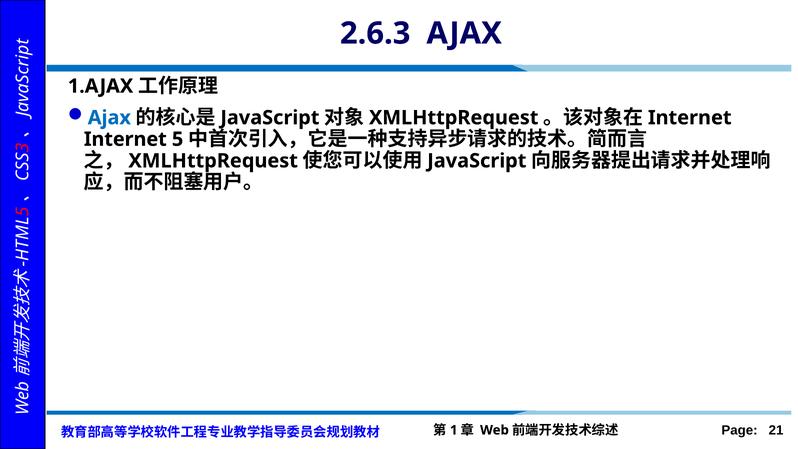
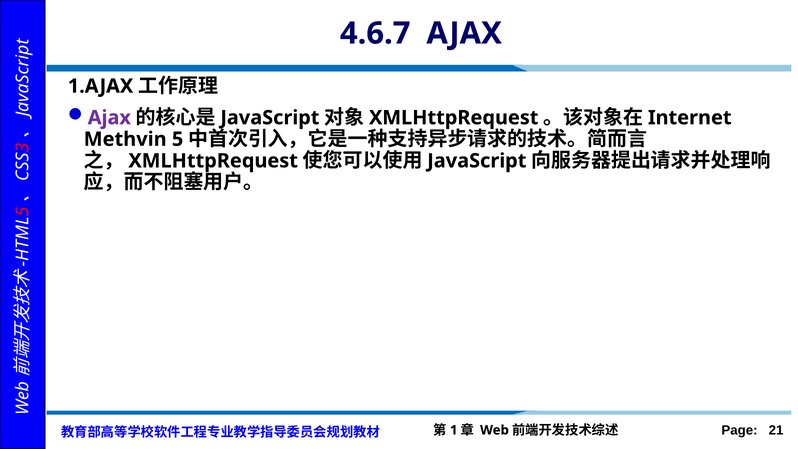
2.6.3: 2.6.3 -> 4.6.7 (375, 33)
Ajax colour: blue -> purple (109, 118)
Internet: Internet -> Methvin (125, 139)
